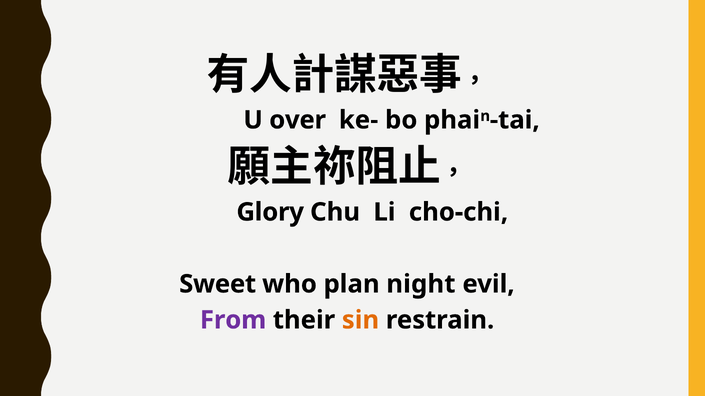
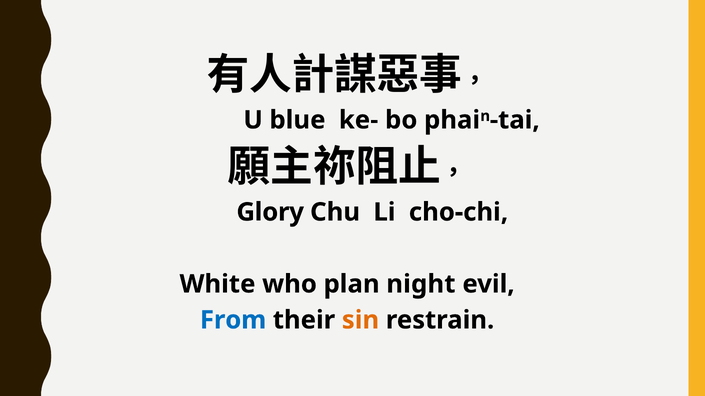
over: over -> blue (297, 120)
Sweet: Sweet -> White (218, 284)
From colour: purple -> blue (233, 320)
